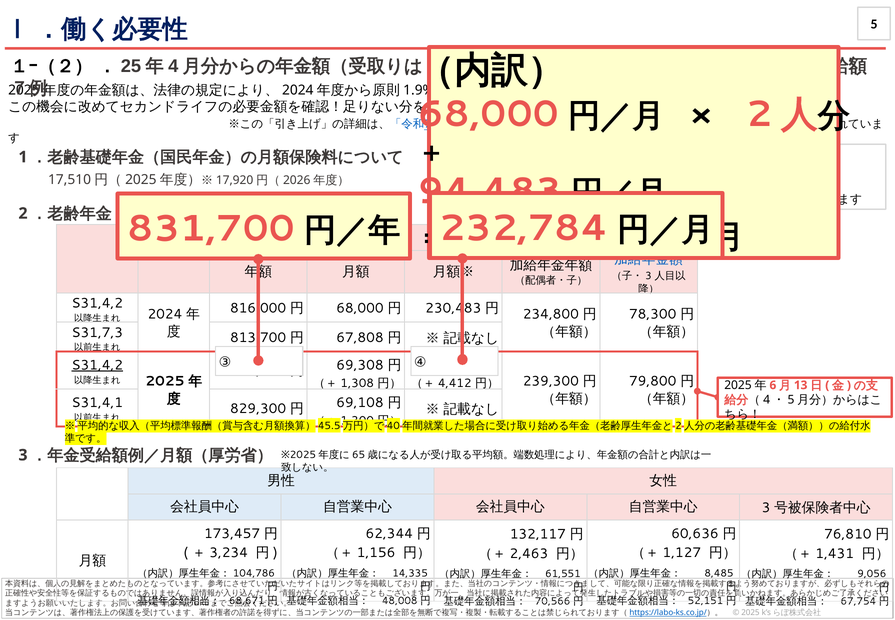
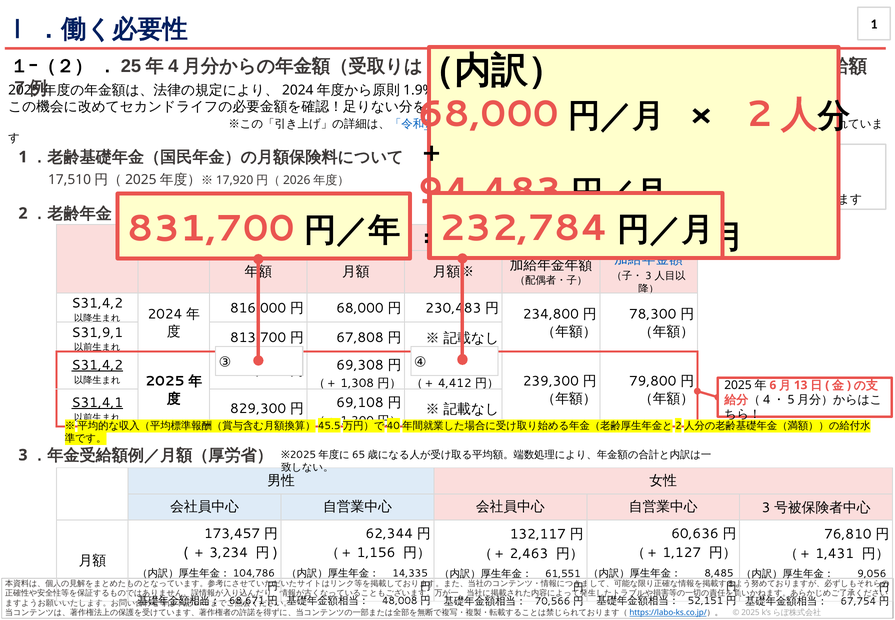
5: 5 -> 1 (874, 24)
S31,7,3: S31,7,3 -> S31,9,1 (97, 332)
S31,4,1 underline: none -> present (97, 402)
